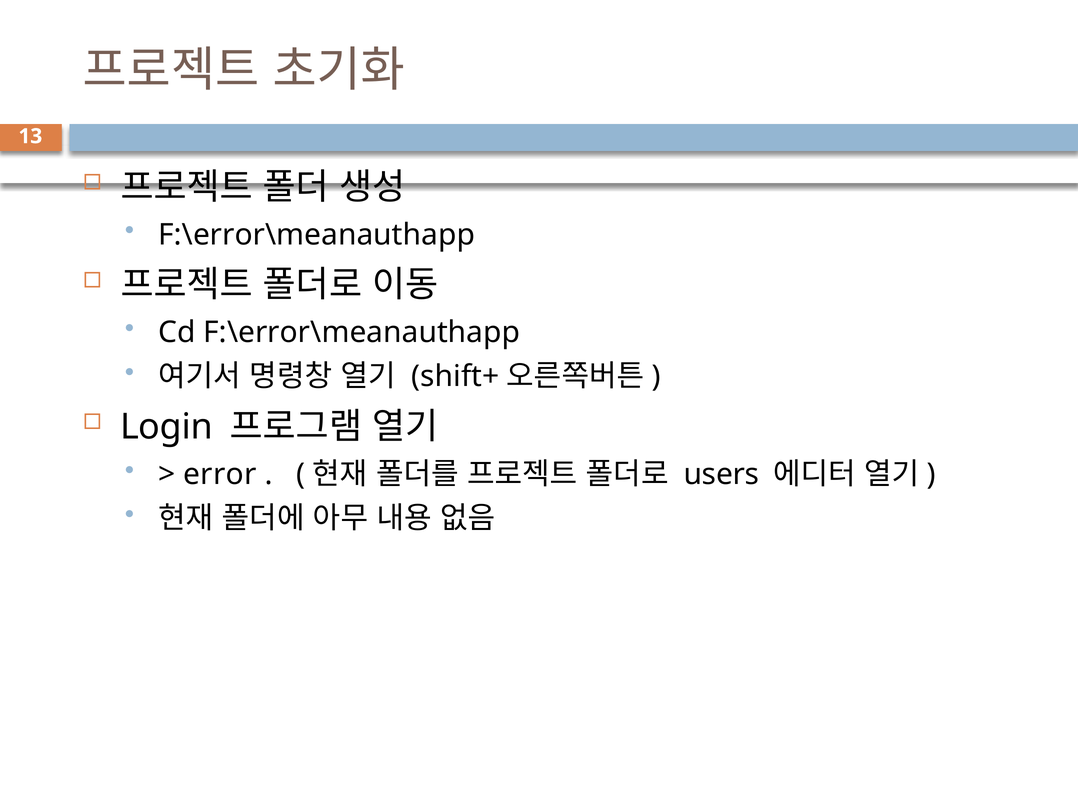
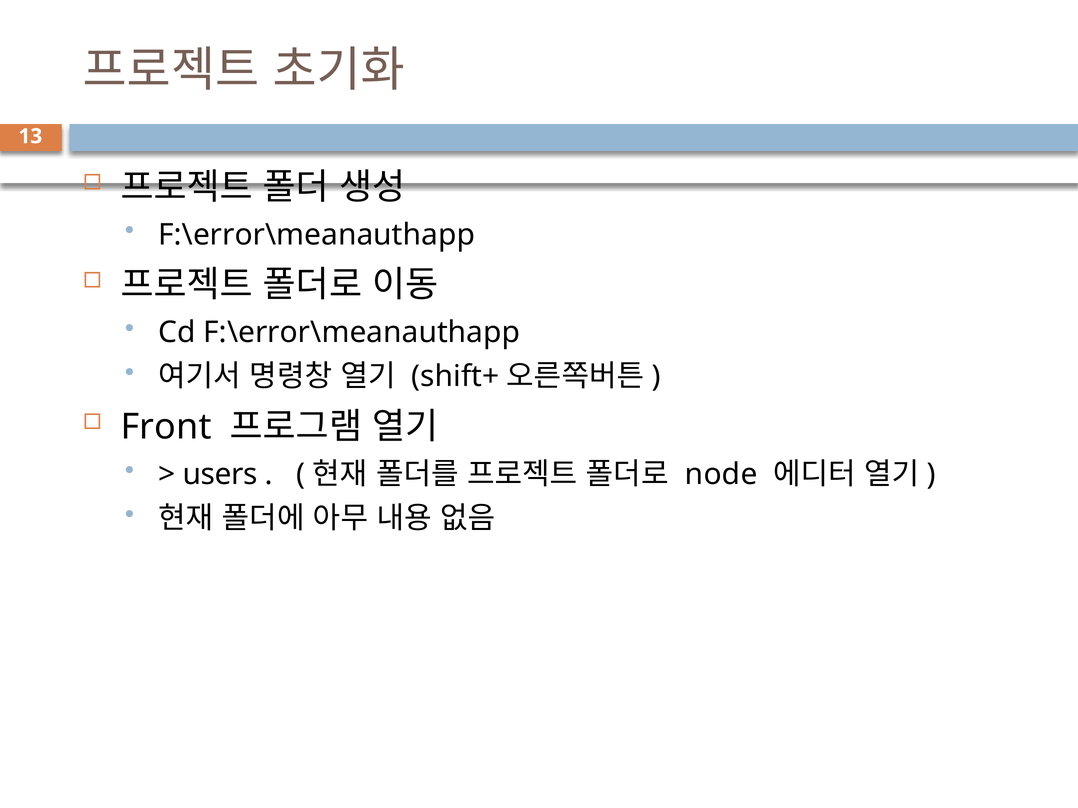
Login: Login -> Front (166, 427)
error: error -> users (220, 475)
users: users -> node (721, 475)
